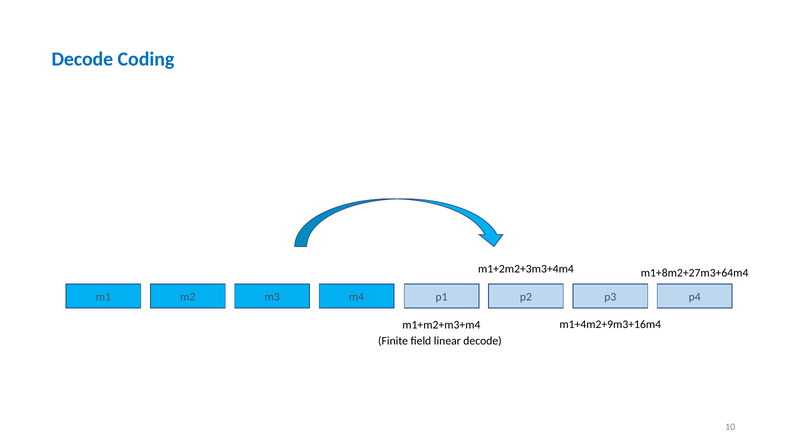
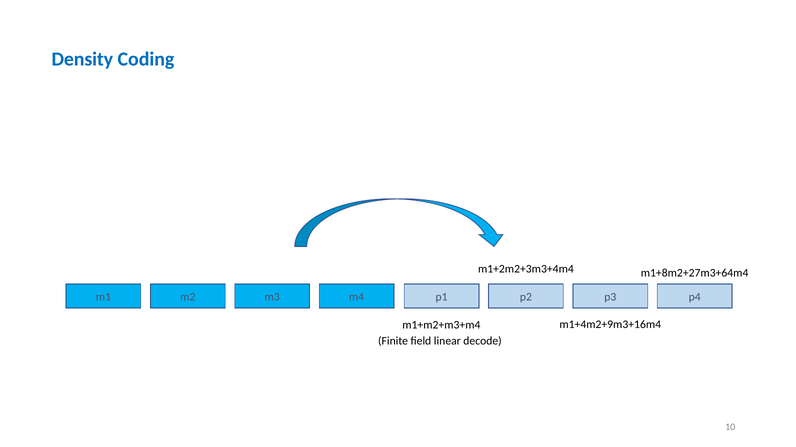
Decode: Decode -> Density (82, 59)
